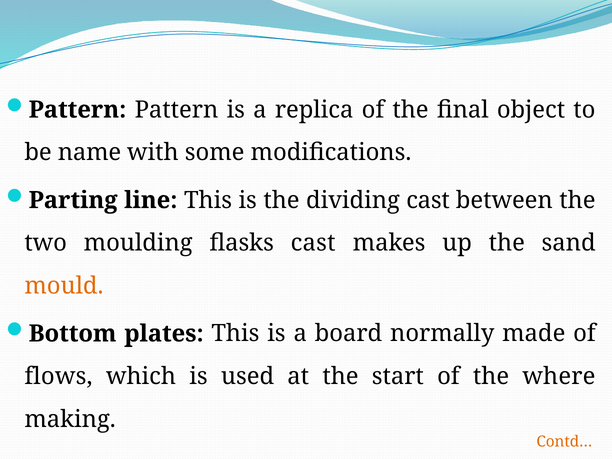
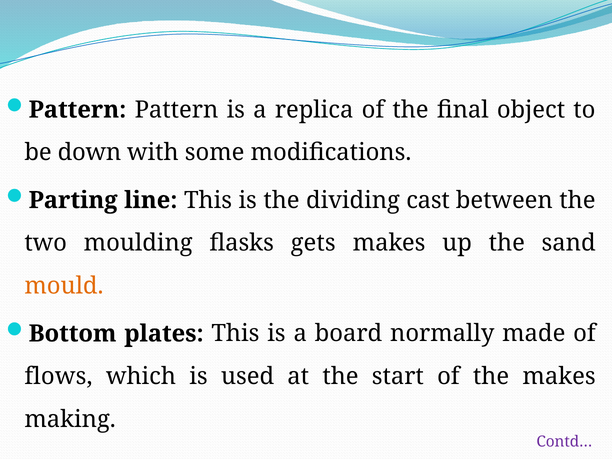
name: name -> down (89, 153)
flasks cast: cast -> gets (313, 243)
the where: where -> makes (559, 376)
Contd… colour: orange -> purple (564, 442)
